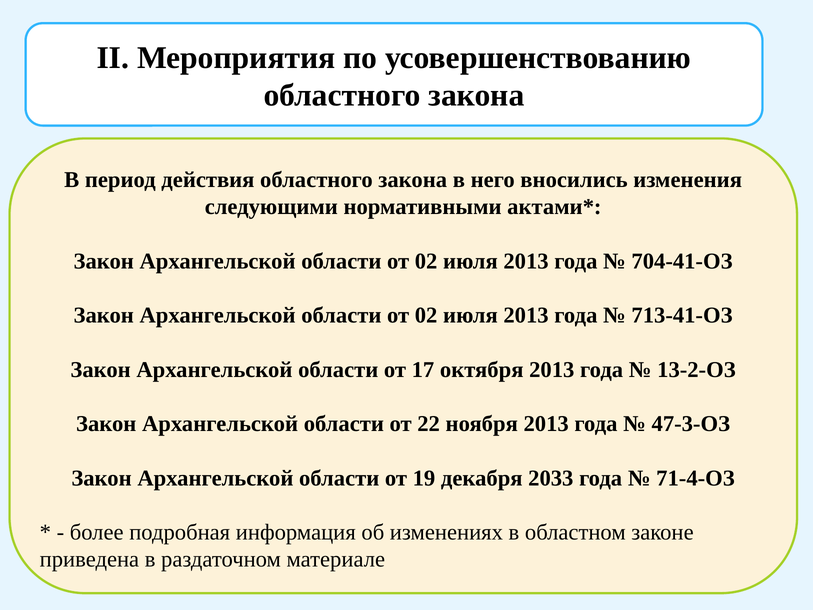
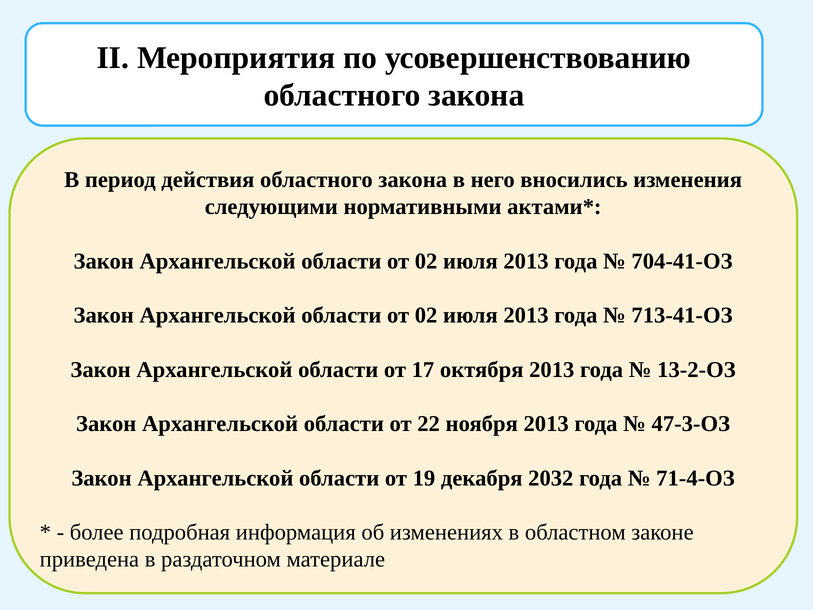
2033: 2033 -> 2032 (551, 478)
